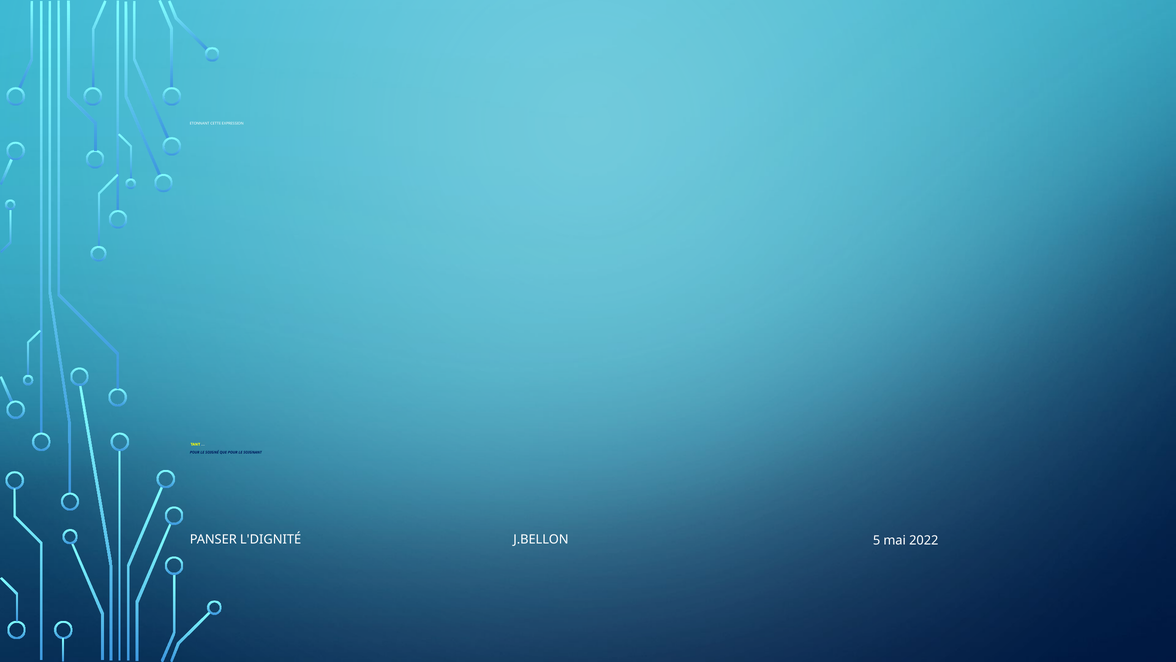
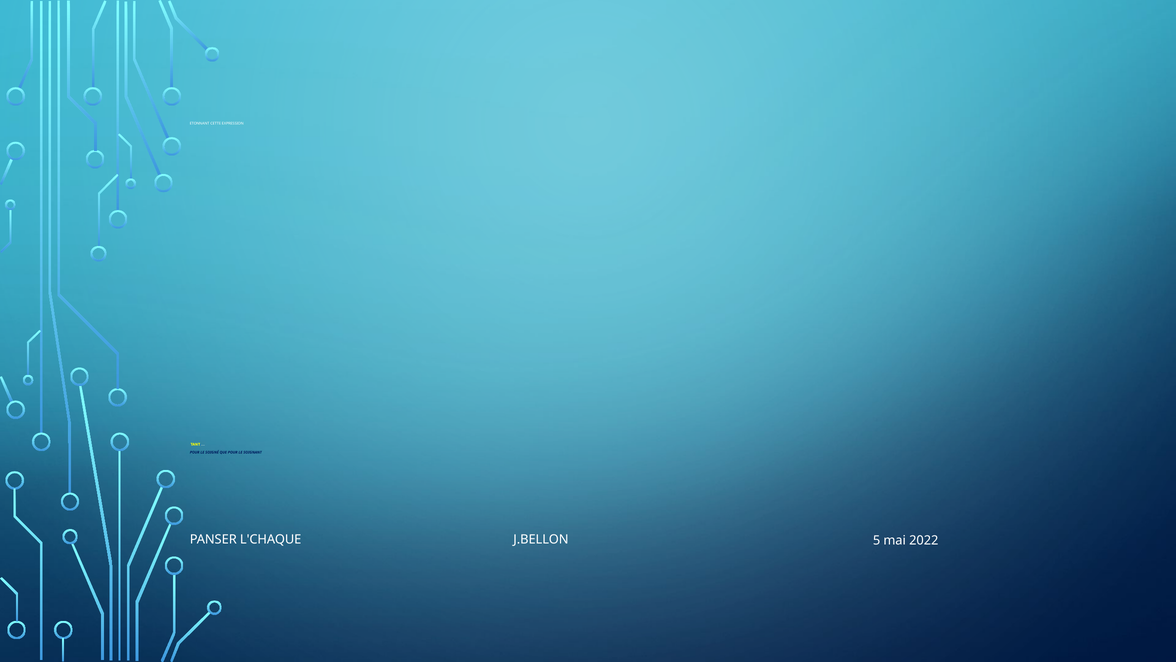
L'DIGNITÉ: L'DIGNITÉ -> L'CHAQUE (271, 539)
